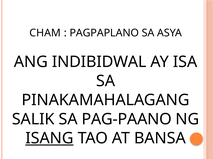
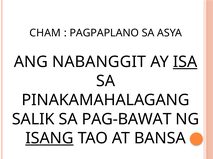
INDIBIDWAL: INDIBIDWAL -> NABANGGIT (99, 62)
ISA underline: none -> present (185, 62)
PAG-PAANO: PAG-PAANO -> PAG-BAWAT (127, 120)
